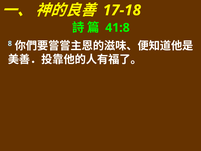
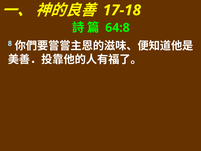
41:8: 41:8 -> 64:8 (117, 28)
